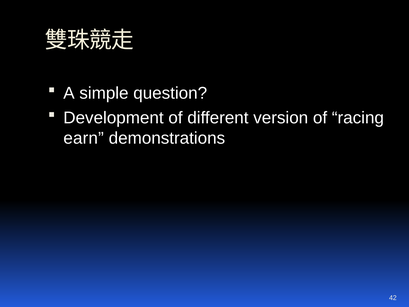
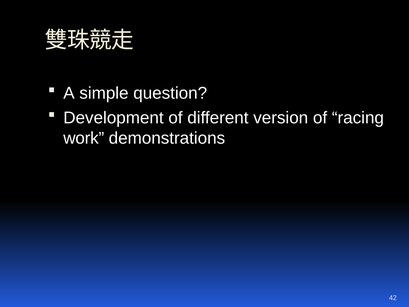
earn: earn -> work (84, 138)
